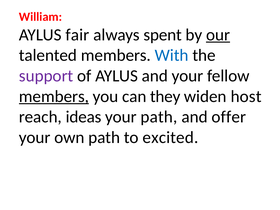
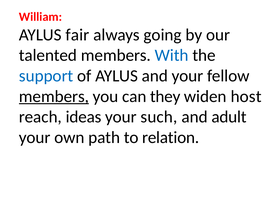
spent: spent -> going (163, 35)
our underline: present -> none (218, 35)
support colour: purple -> blue (46, 76)
your path: path -> such (159, 117)
offer: offer -> adult (229, 117)
excited: excited -> relation (171, 137)
